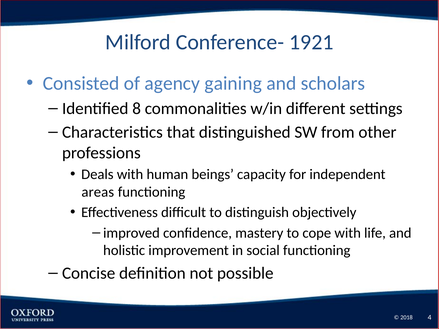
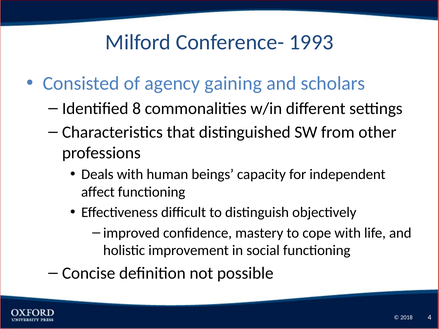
1921: 1921 -> 1993 (311, 42)
areas: areas -> affect (98, 192)
